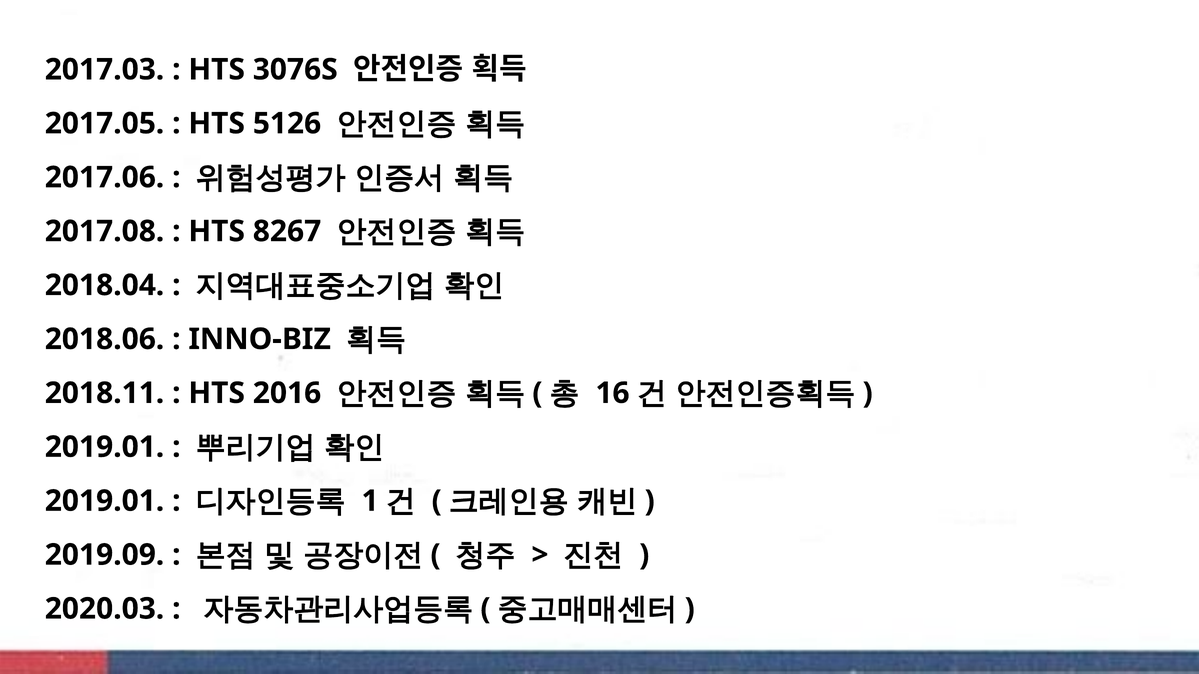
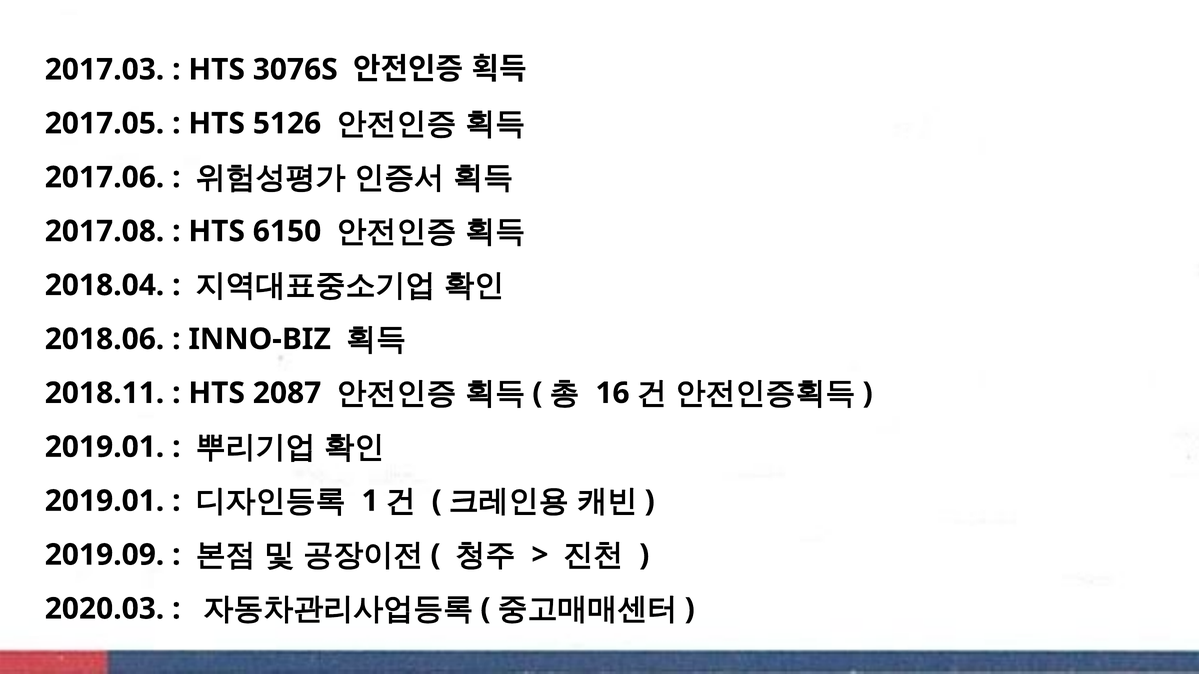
8267: 8267 -> 6150 (287, 231)
2016: 2016 -> 2087 (287, 393)
